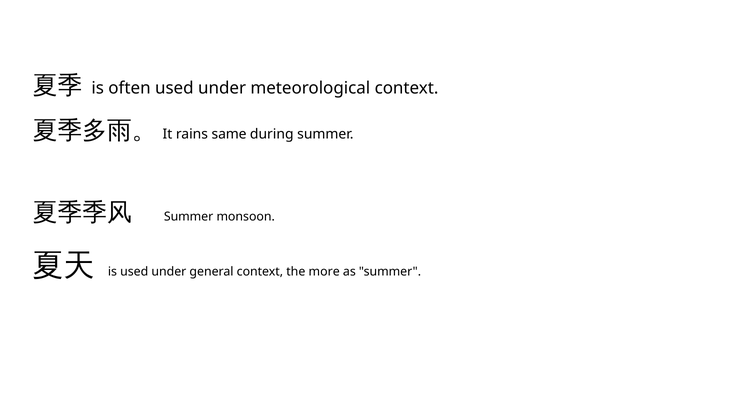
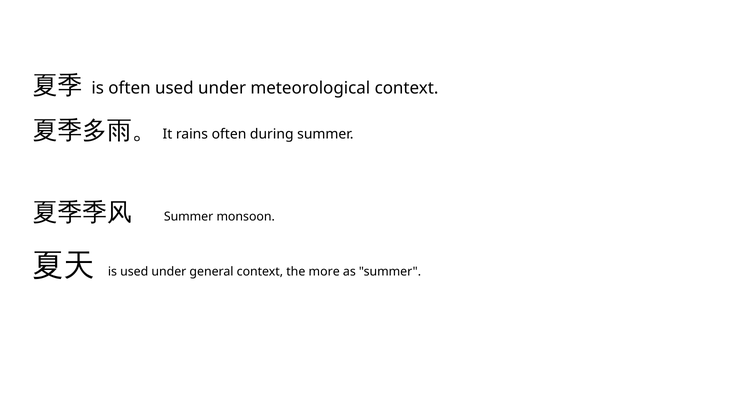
rains same: same -> often (229, 134)
